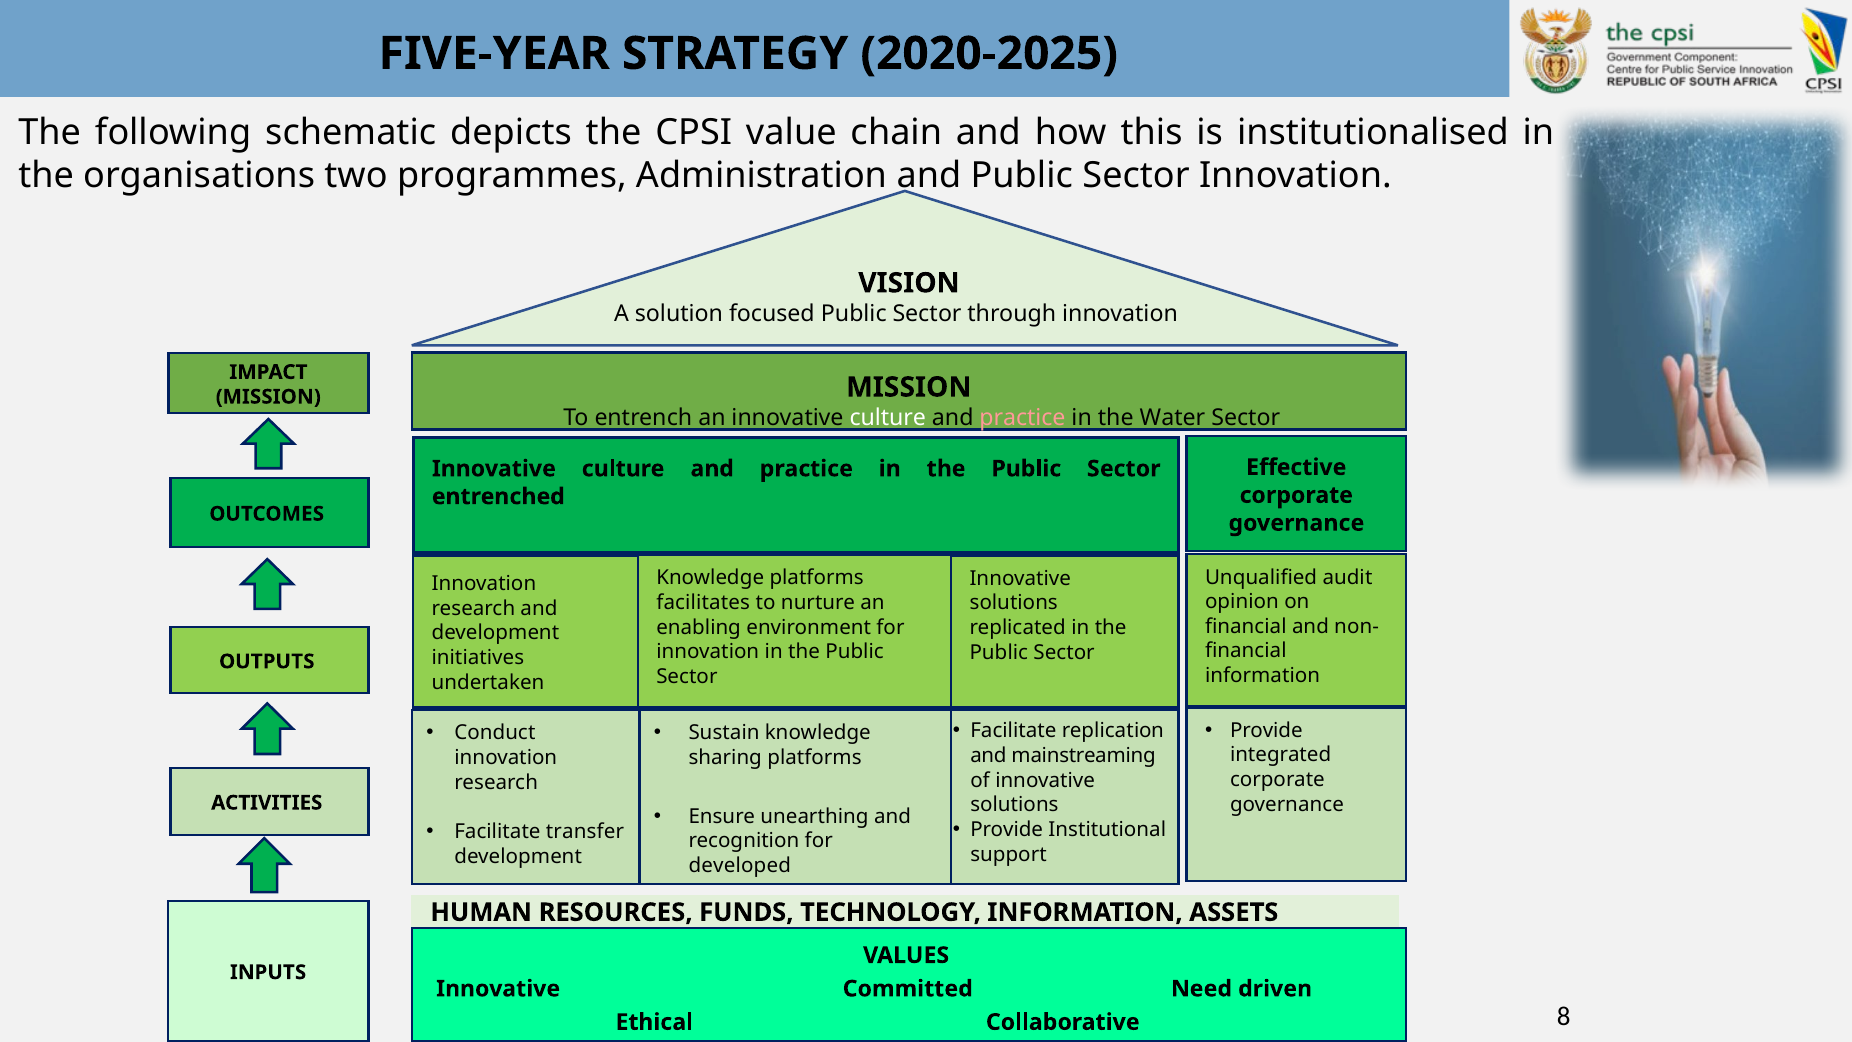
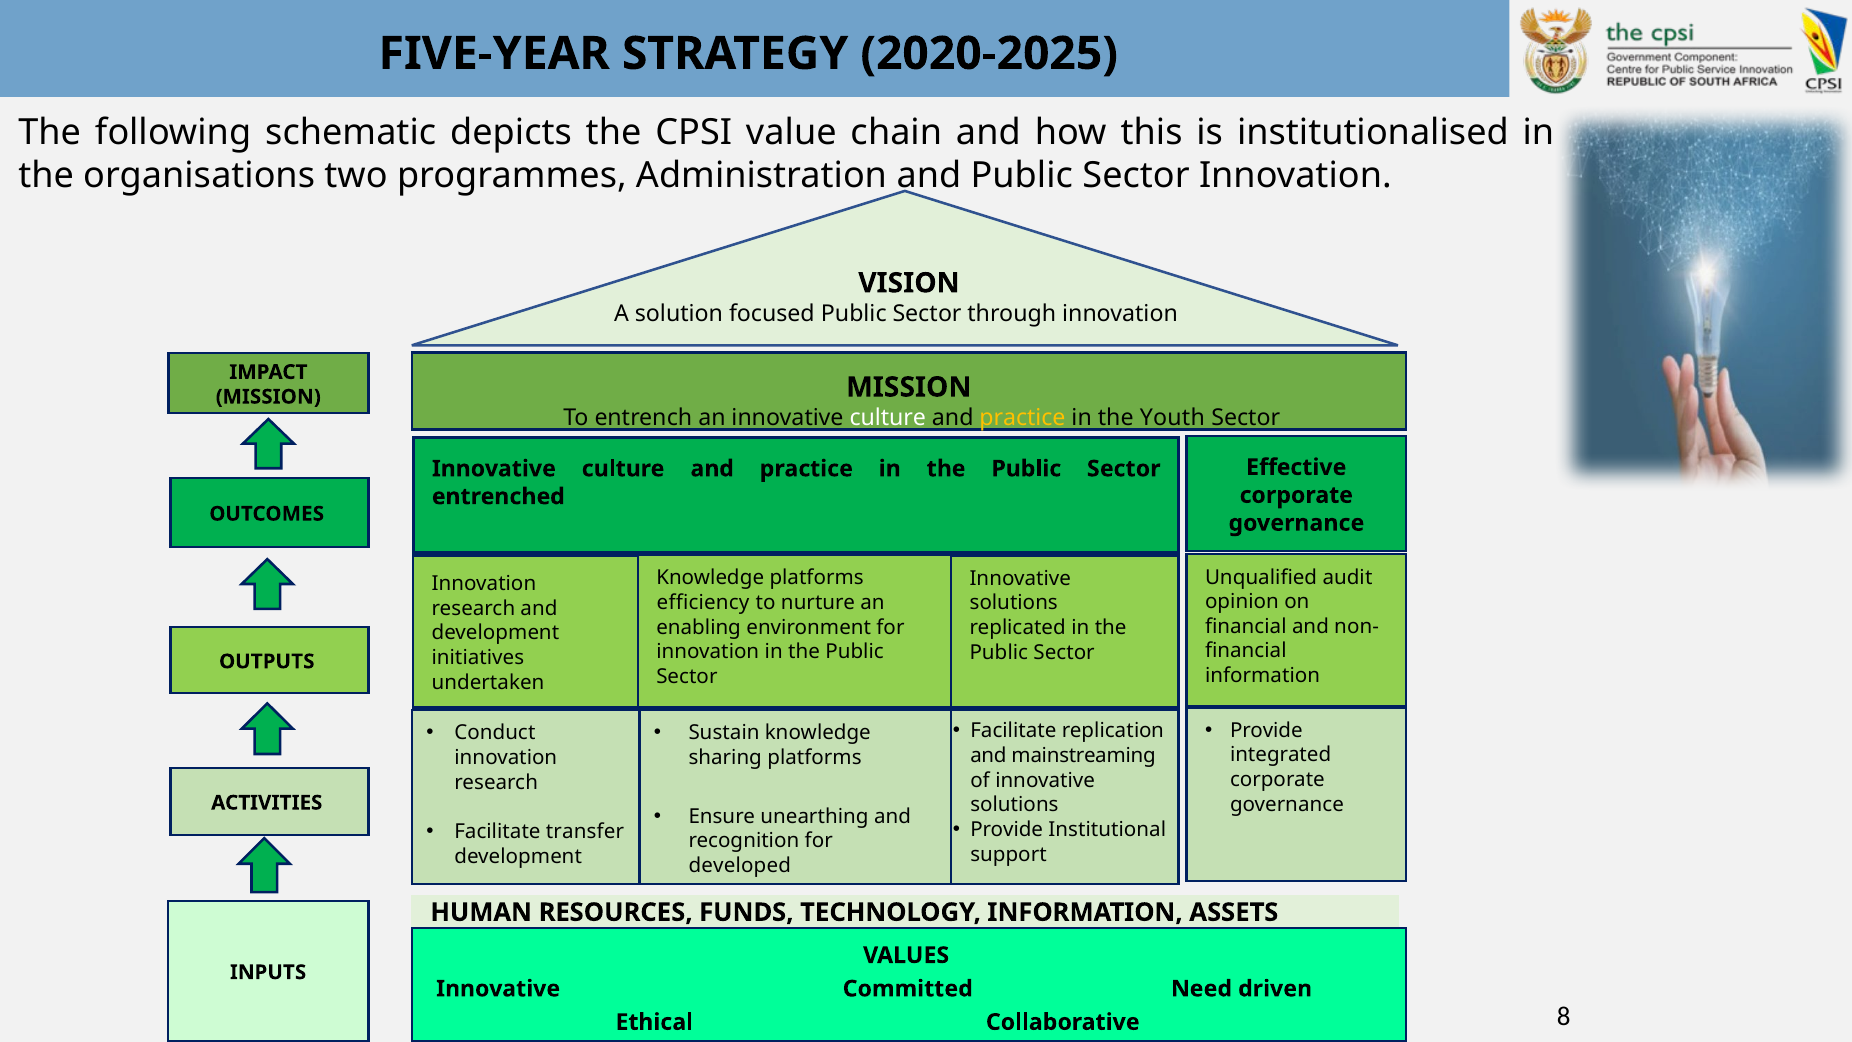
practice colour: pink -> yellow (1022, 418)
Water: Water -> Youth (1172, 418)
facilitates: facilitates -> efficiency (703, 602)
